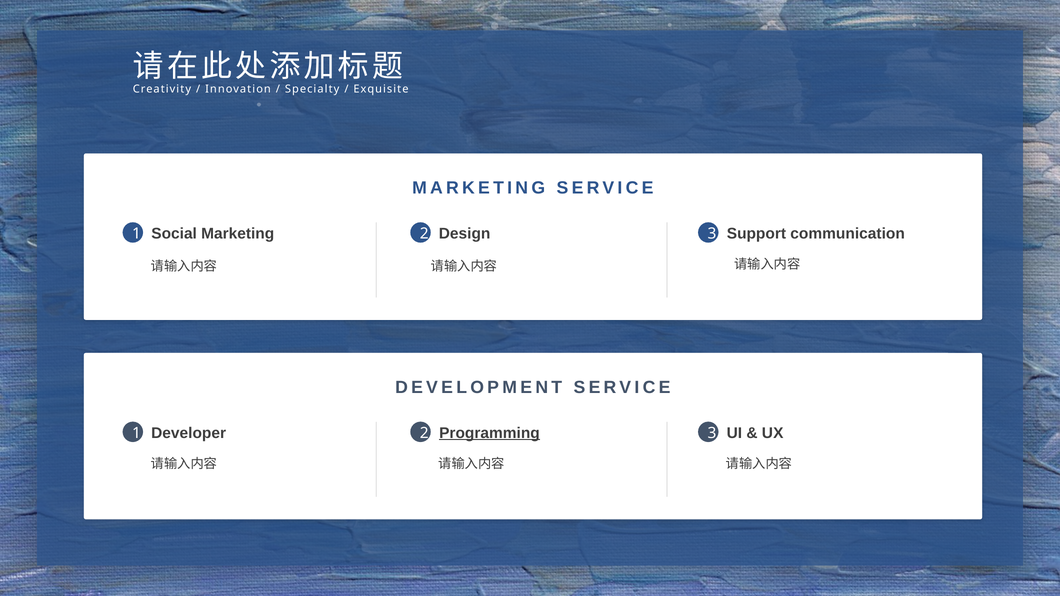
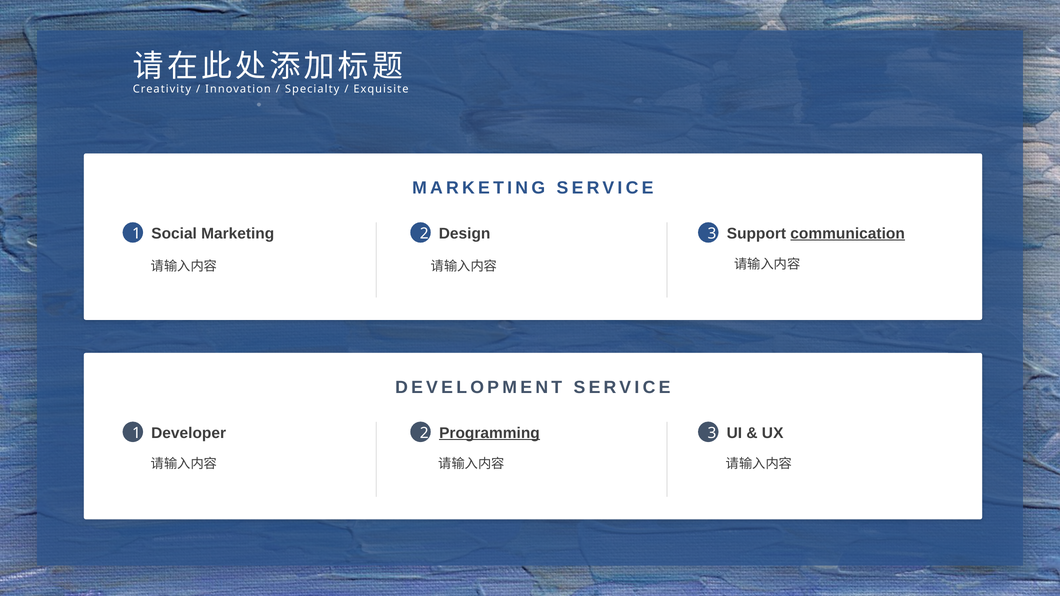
communication underline: none -> present (848, 234)
